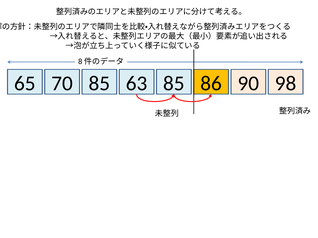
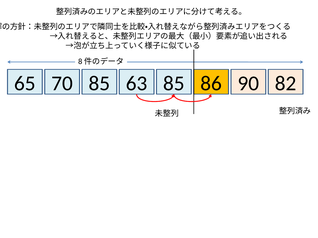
98: 98 -> 82 (286, 83)
